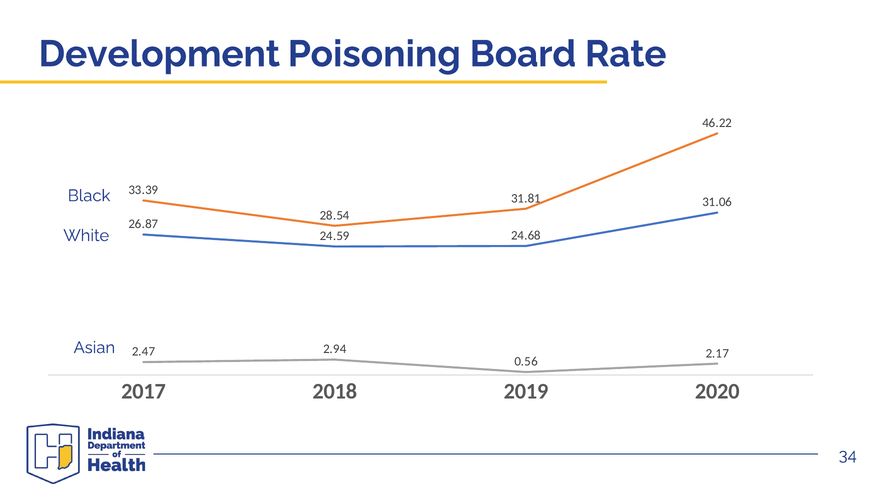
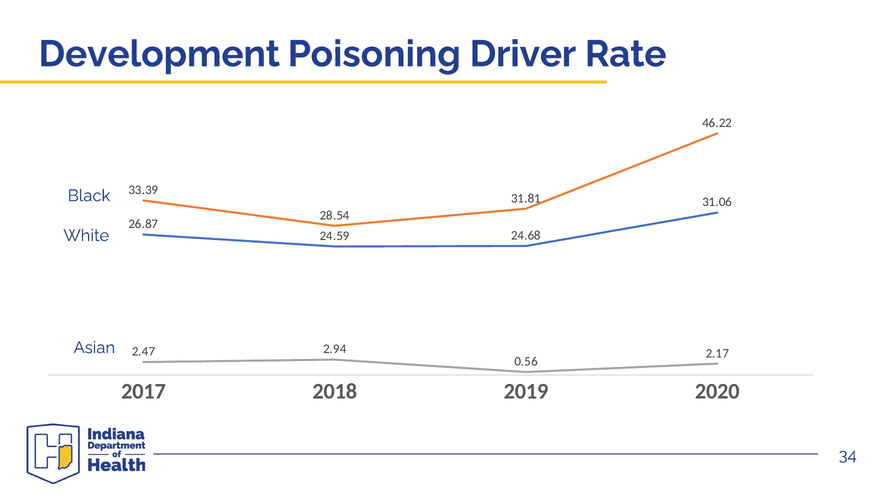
Board: Board -> Driver (523, 54)
